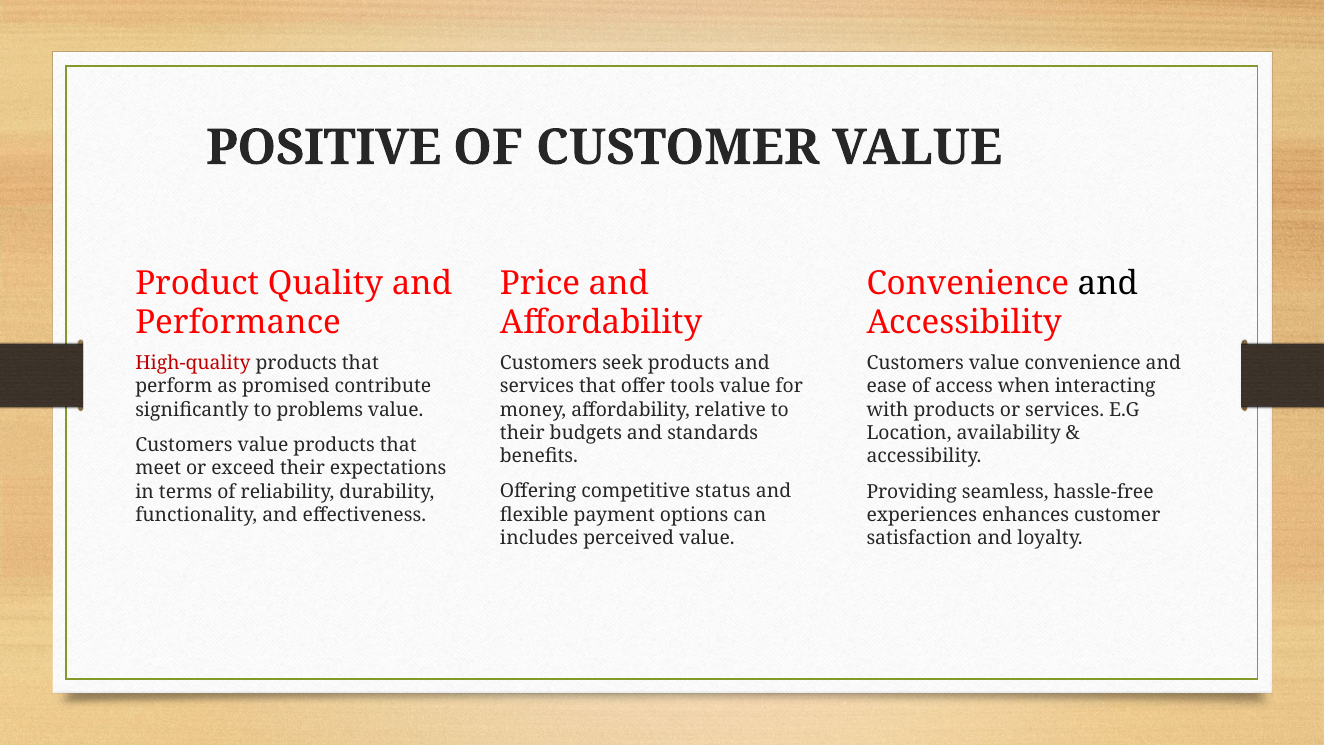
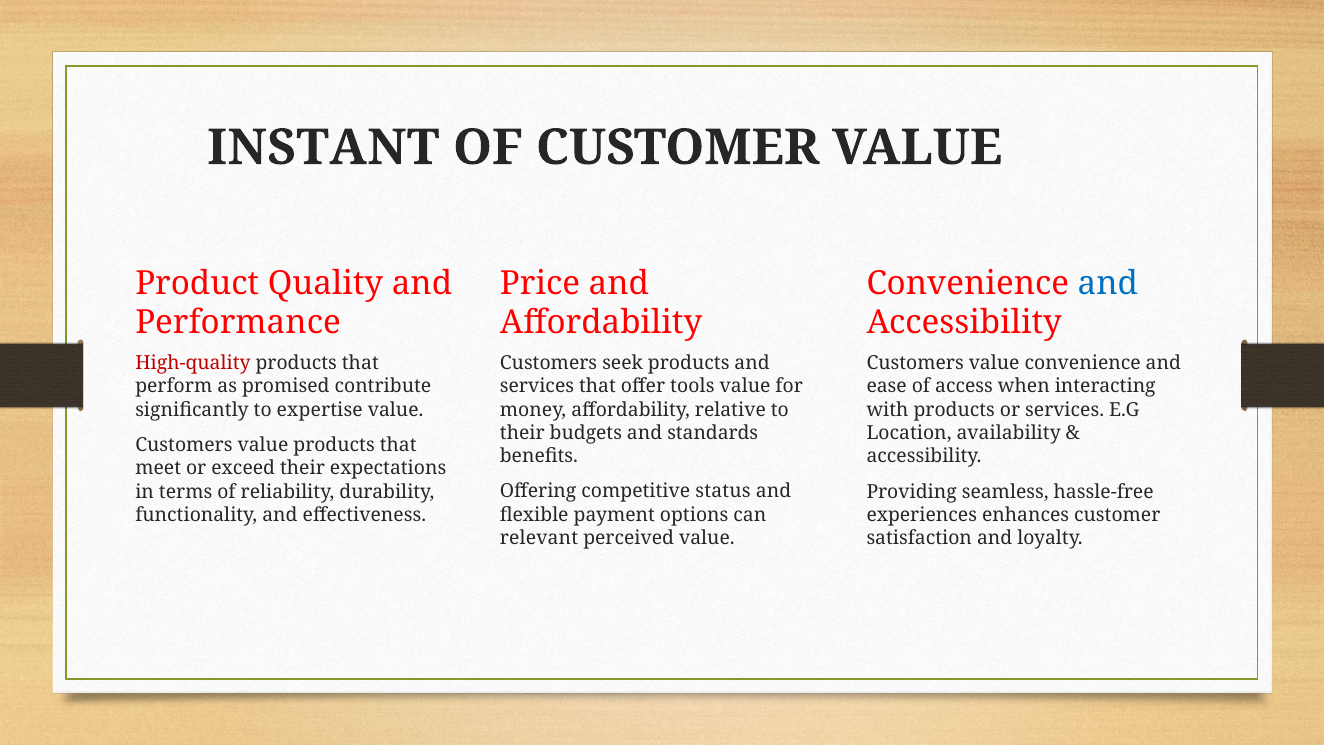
POSITIVE: POSITIVE -> INSTANT (323, 148)
and colour: black -> blue (1108, 283)
problems: problems -> expertise (320, 410)
includes: includes -> relevant (539, 538)
